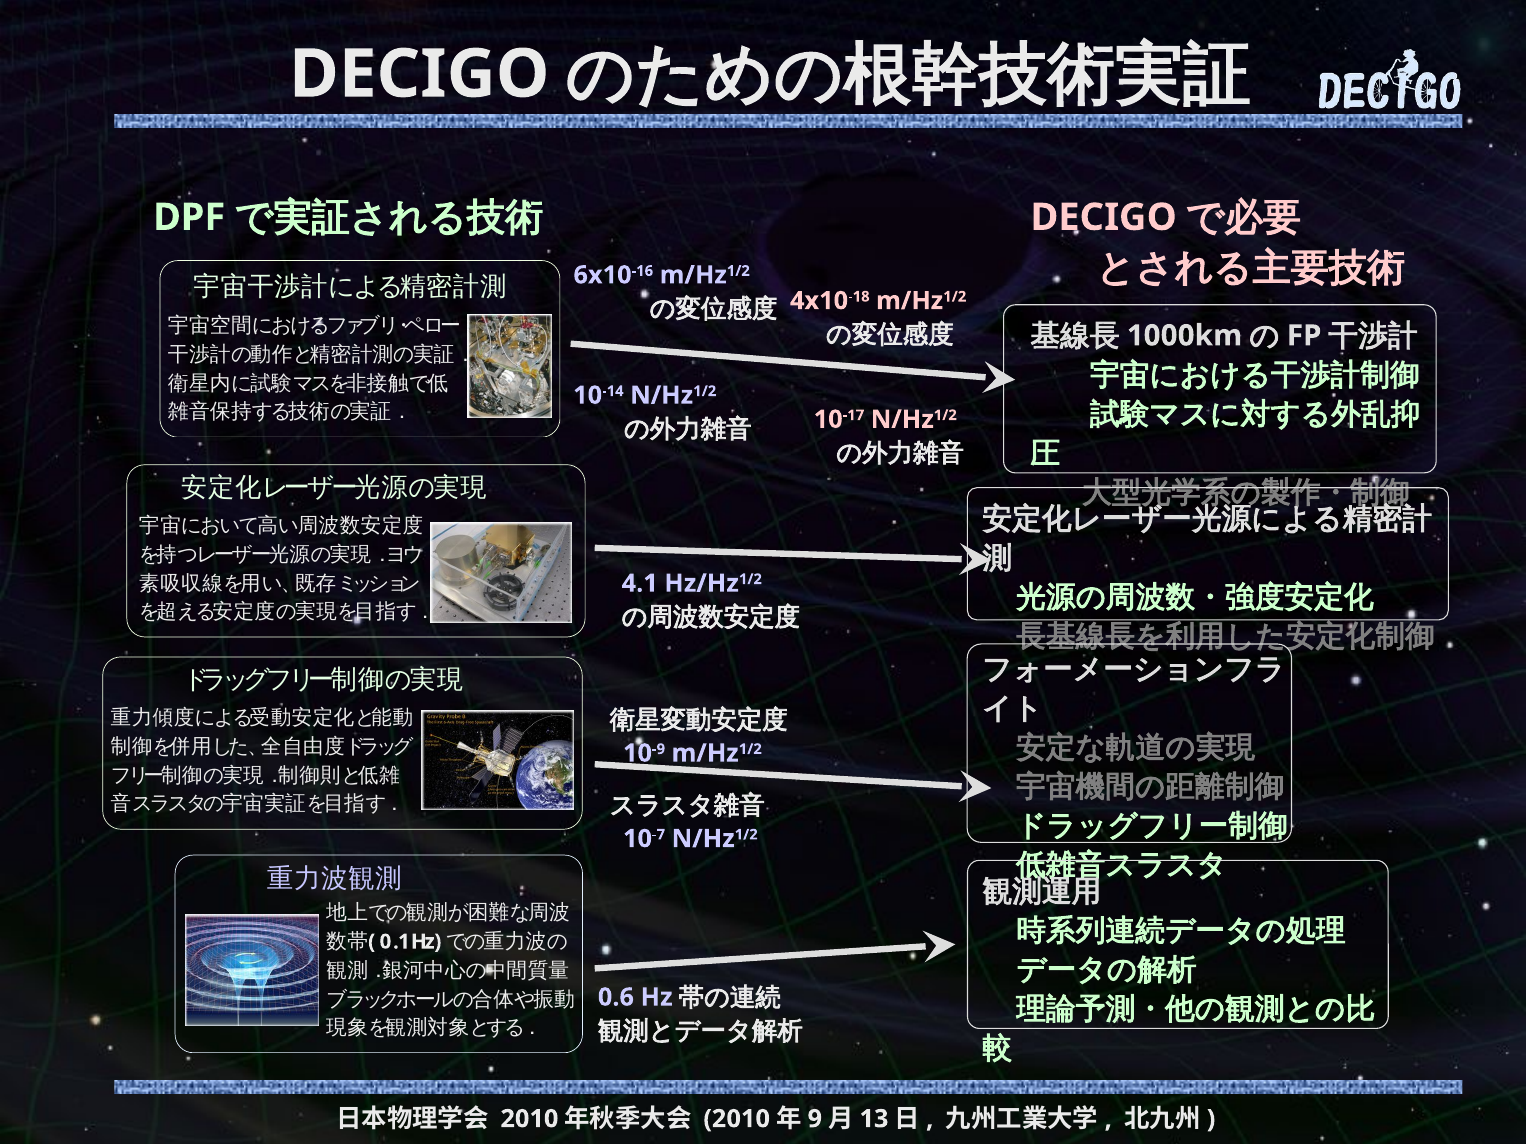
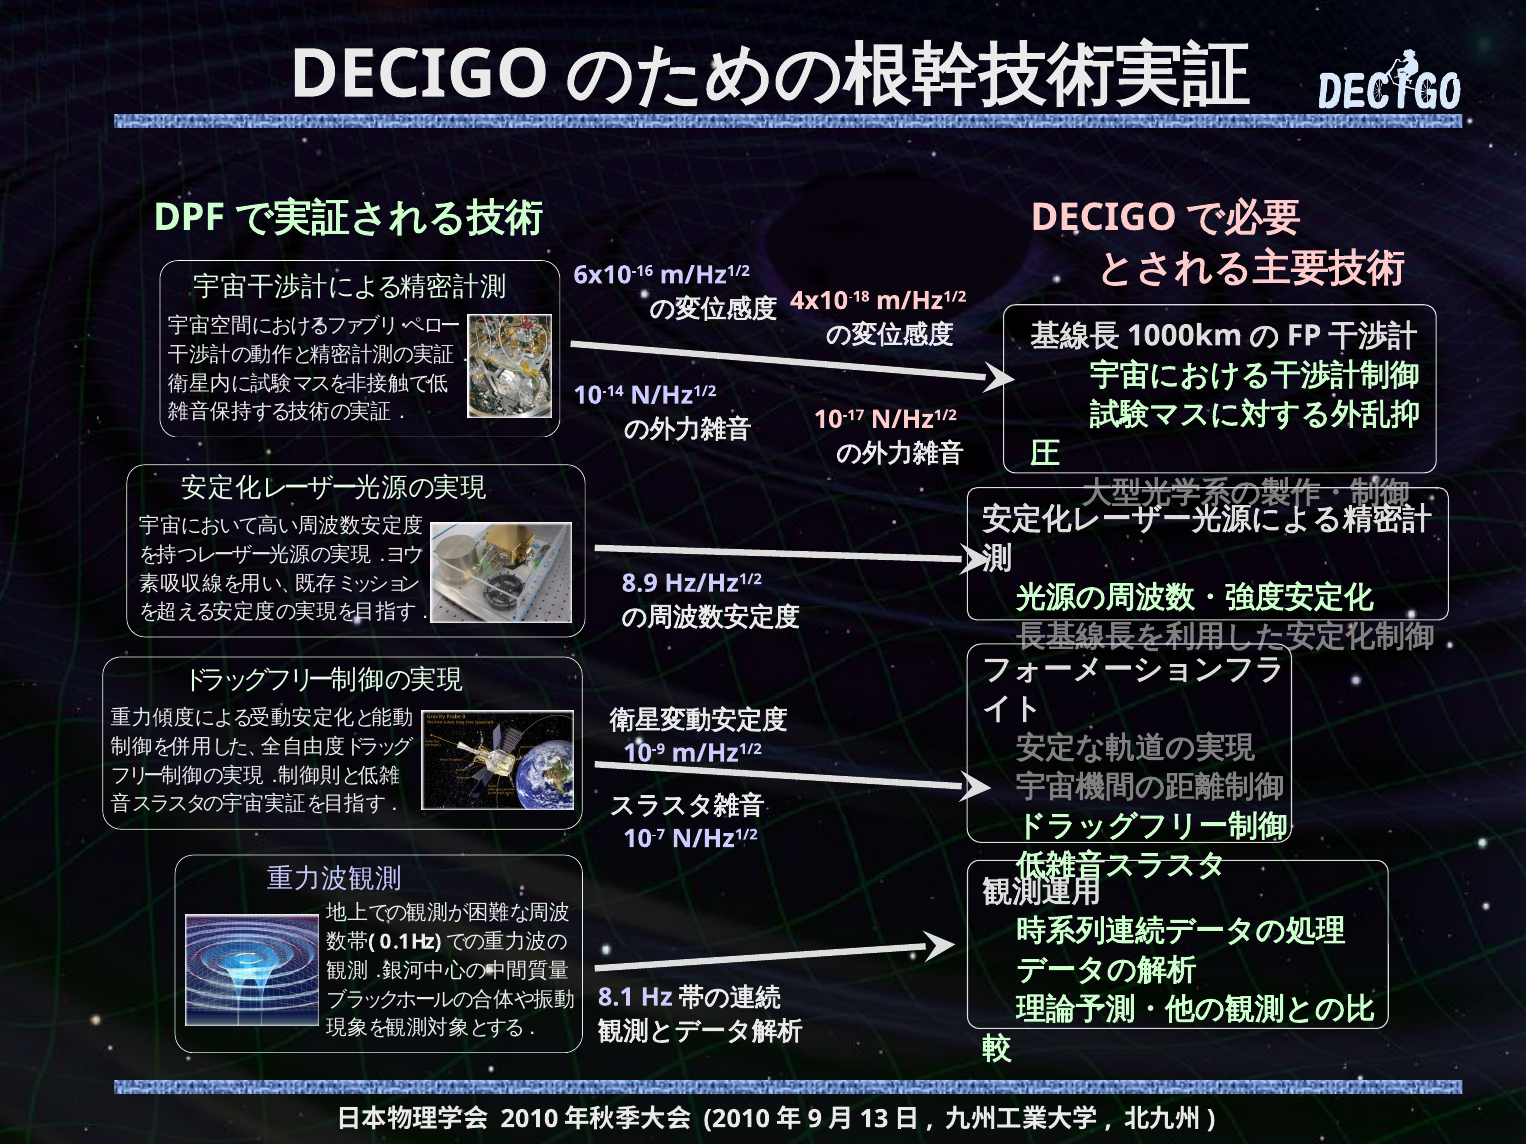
4.1: 4.1 -> 8.9 (640, 584)
0.6: 0.6 -> 8.1 (616, 998)
